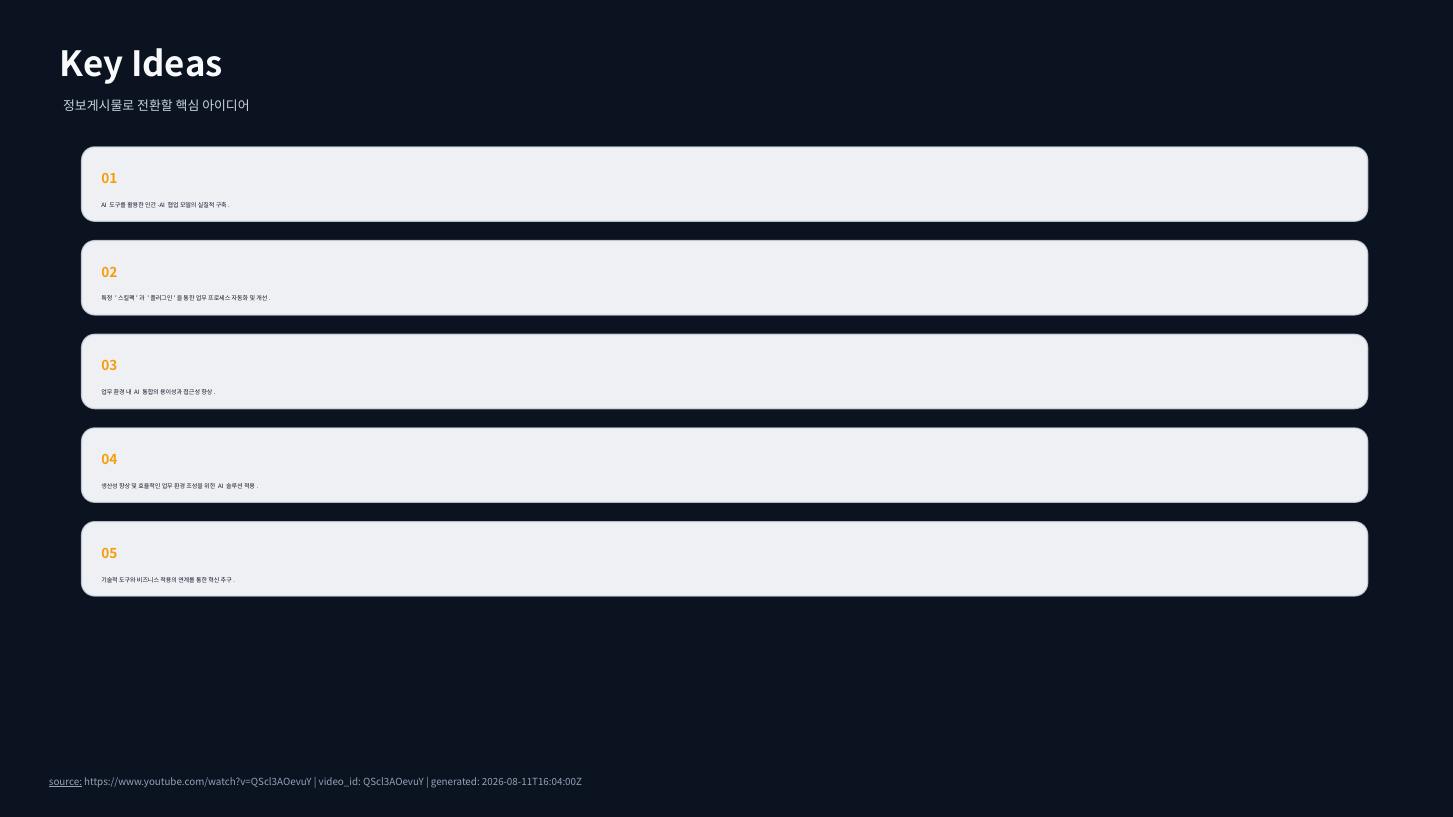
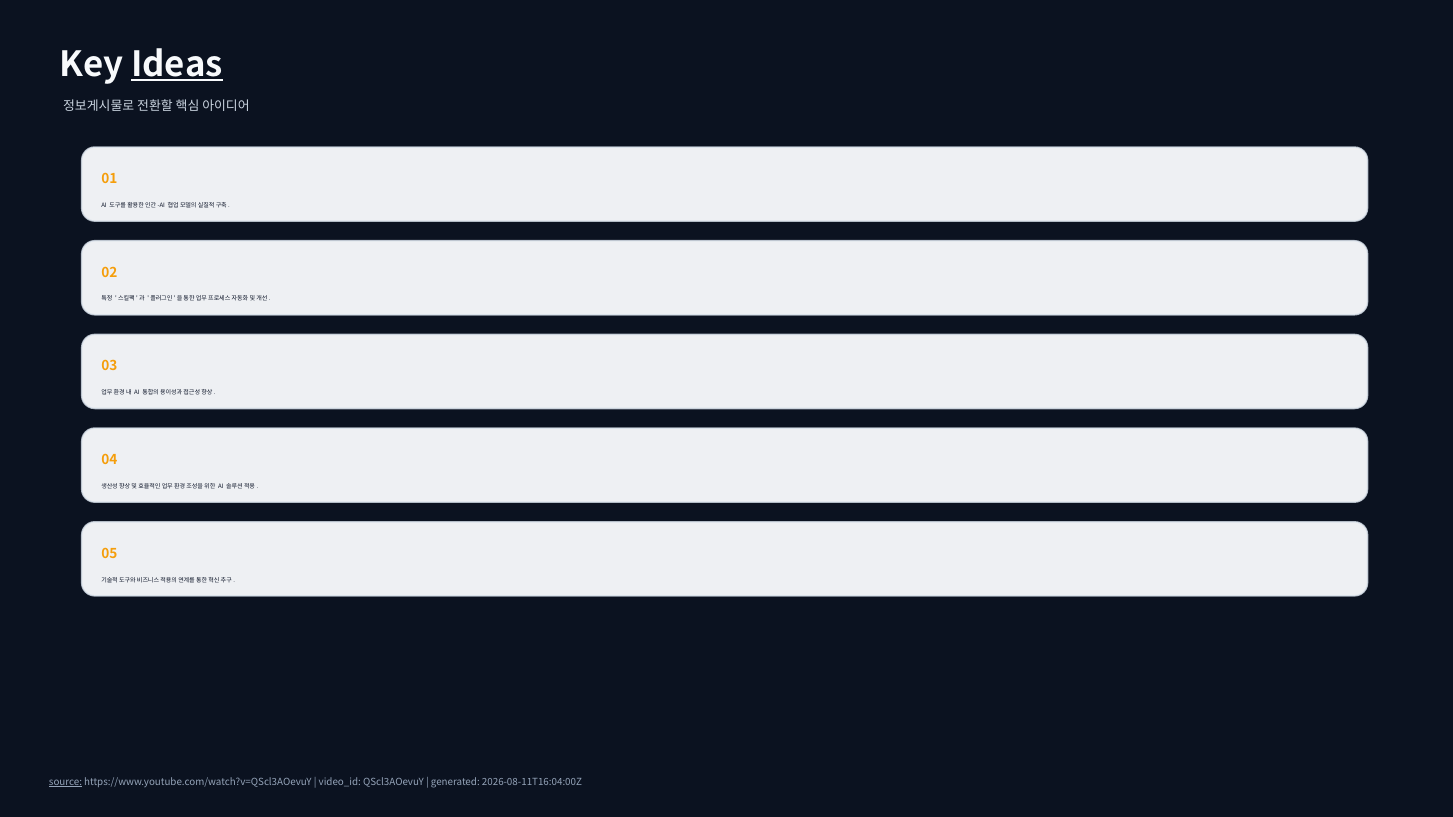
Ideas underline: none -> present (177, 65)
